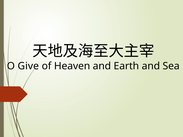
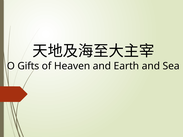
Give: Give -> Gifts (28, 66)
